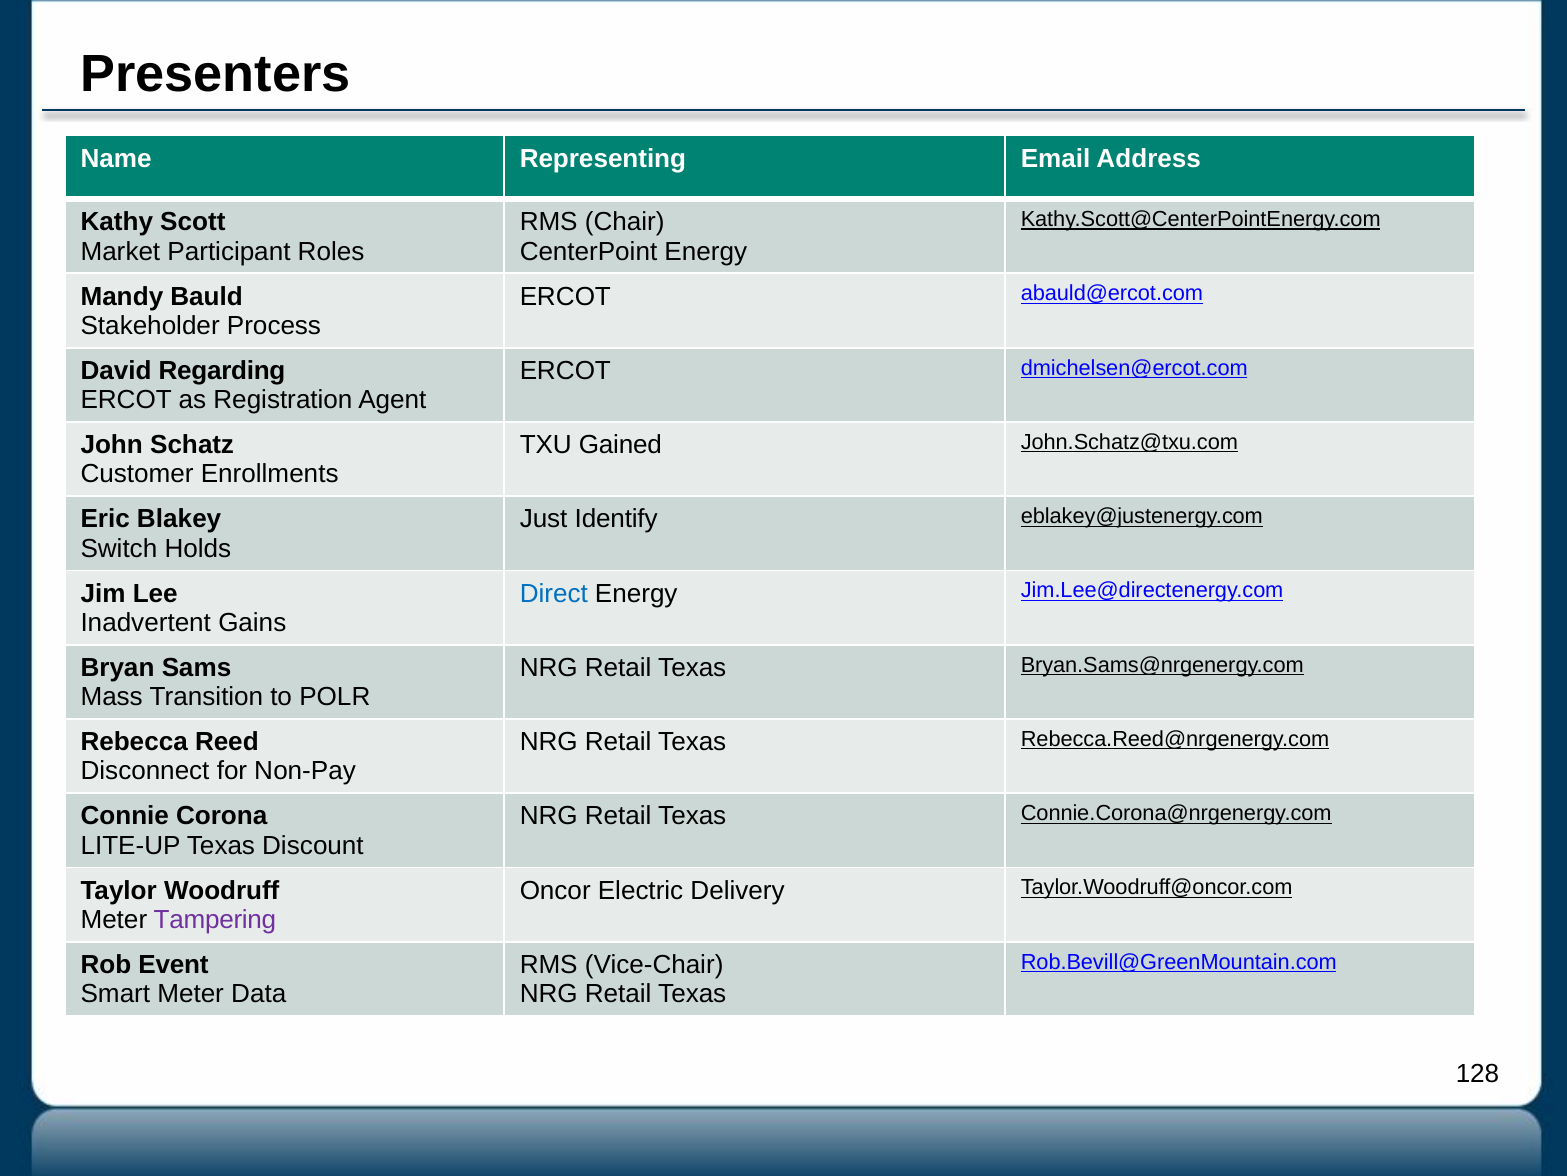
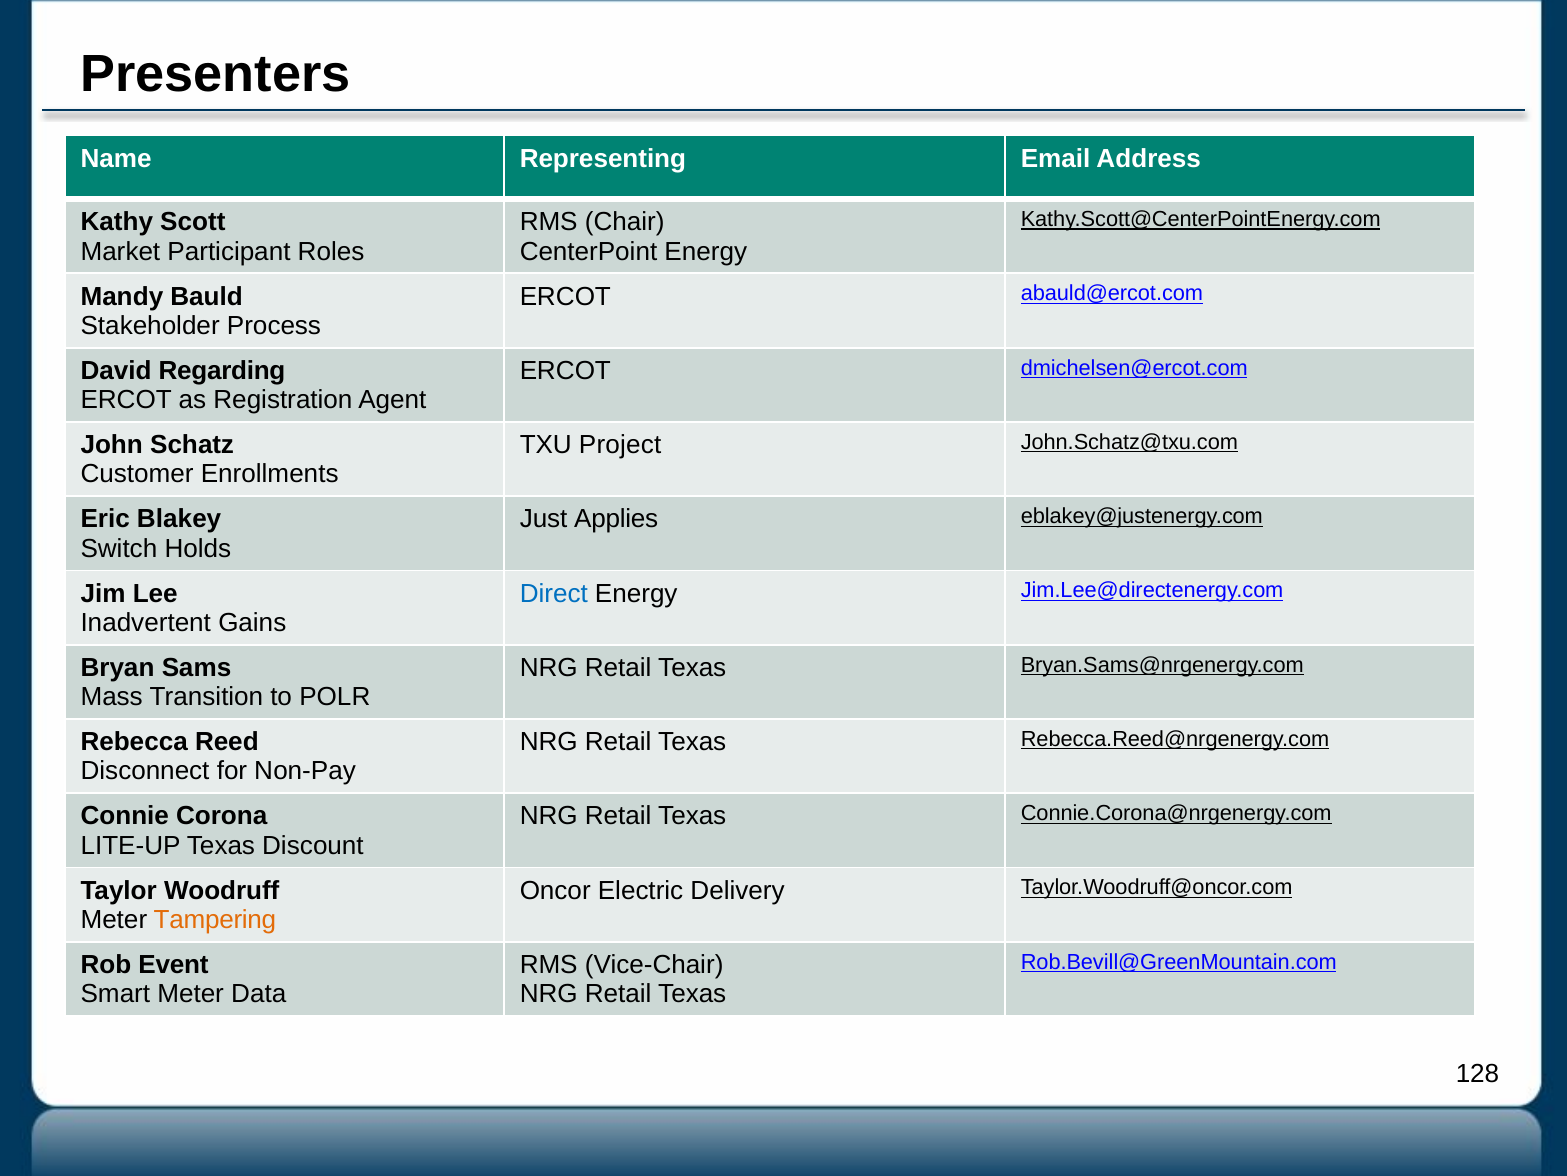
Gained: Gained -> Project (620, 445)
Identify: Identify -> Applies (616, 519)
Tampering colour: purple -> orange (215, 919)
